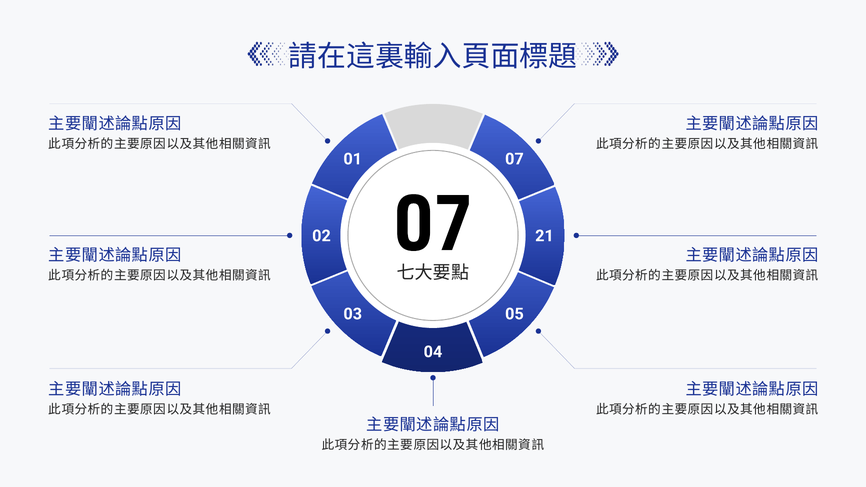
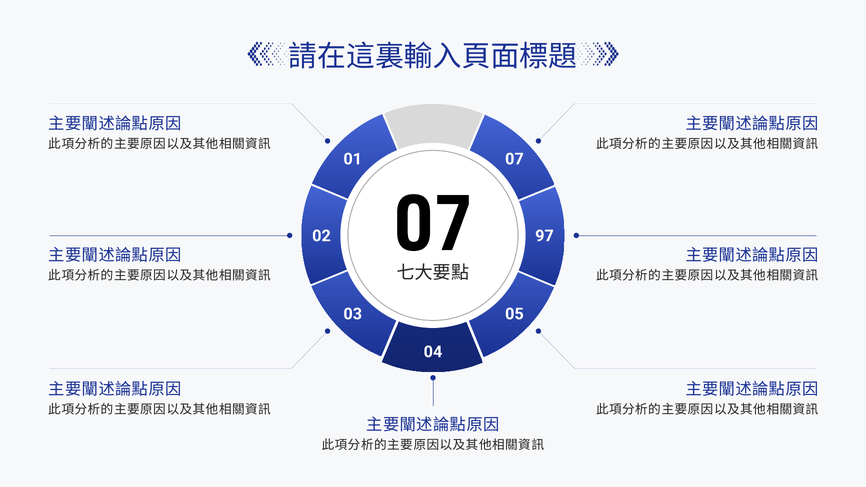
21: 21 -> 97 (544, 236)
